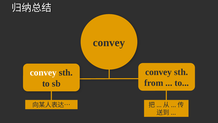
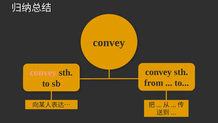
convey colour: white -> pink (43, 72)
